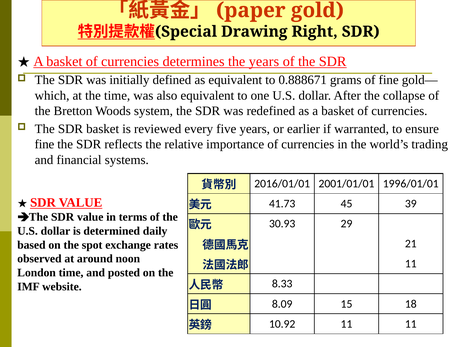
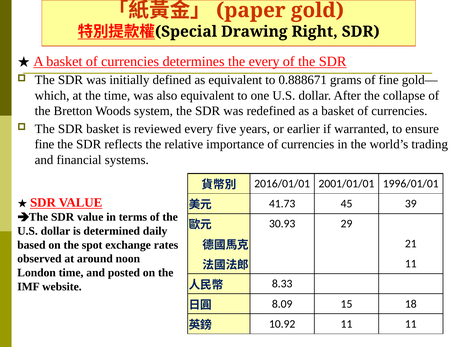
the years: years -> every (264, 61)
